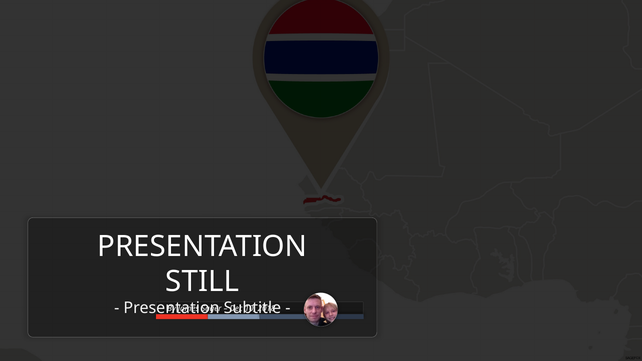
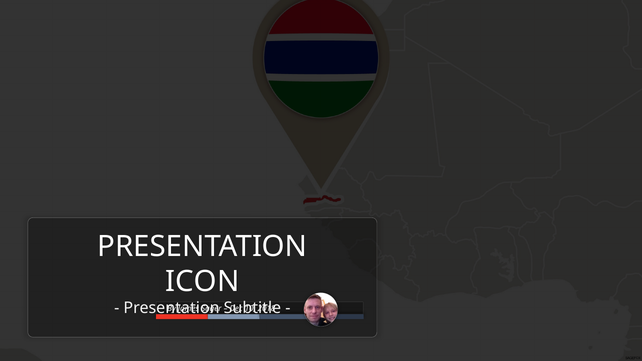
STILL: STILL -> ICON (202, 282)
